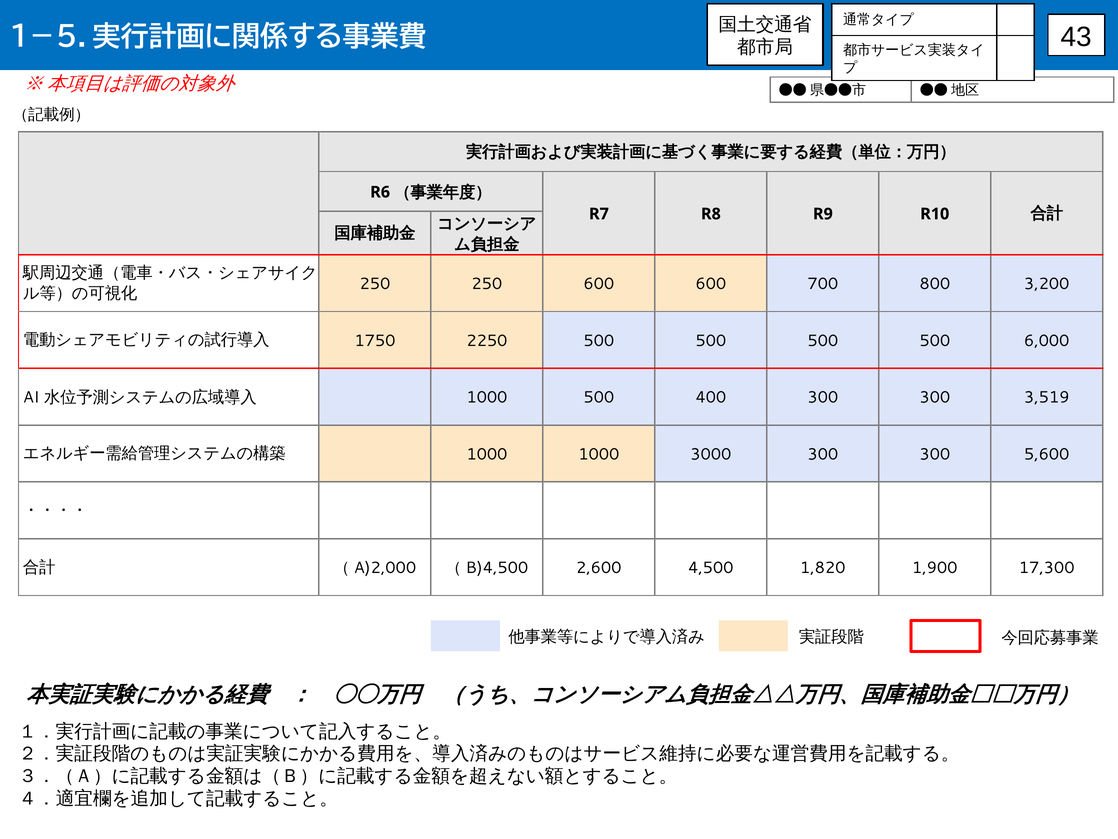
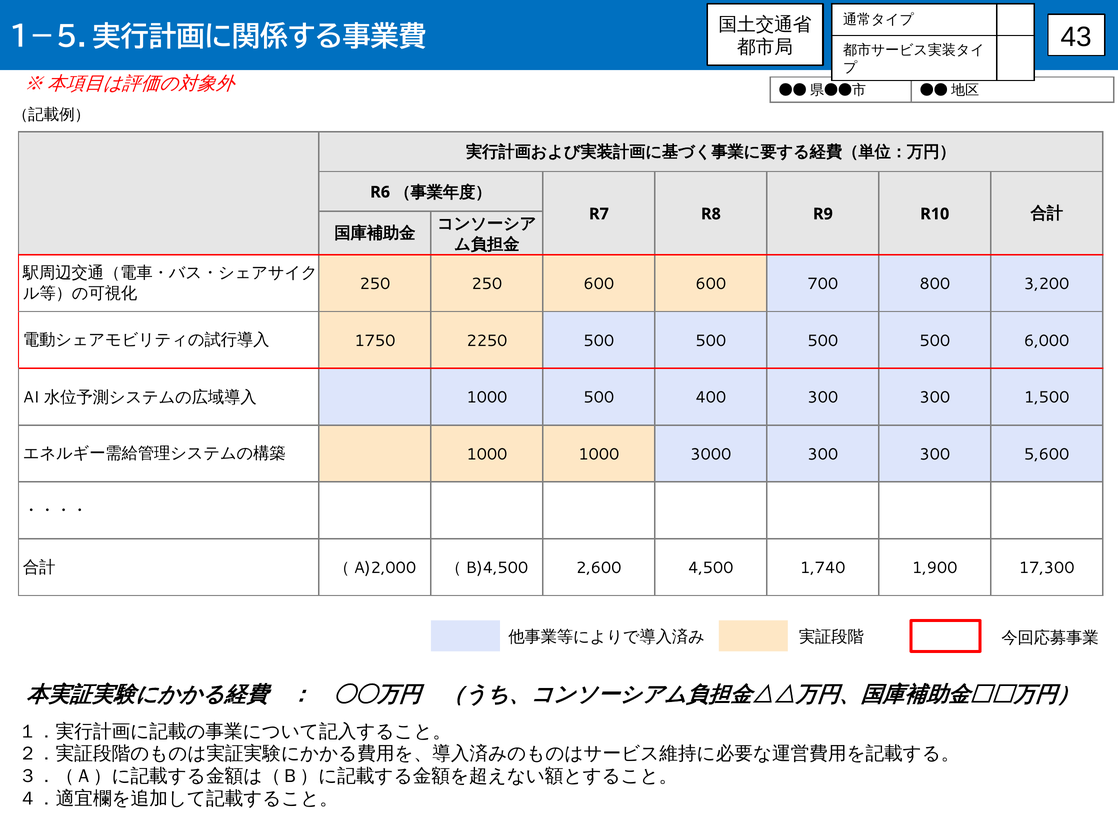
3,519: 3,519 -> 1,500 (1047, 397)
1,820: 1,820 -> 1,740 (823, 568)
